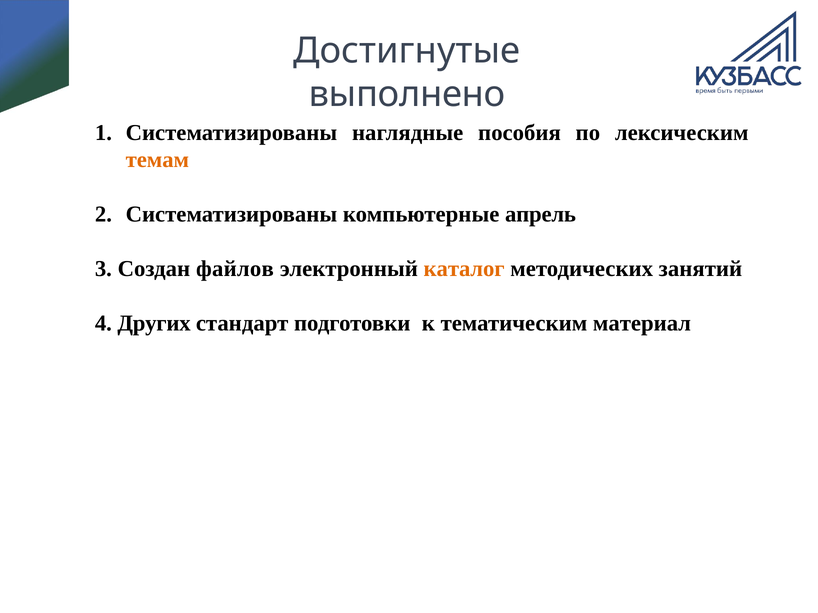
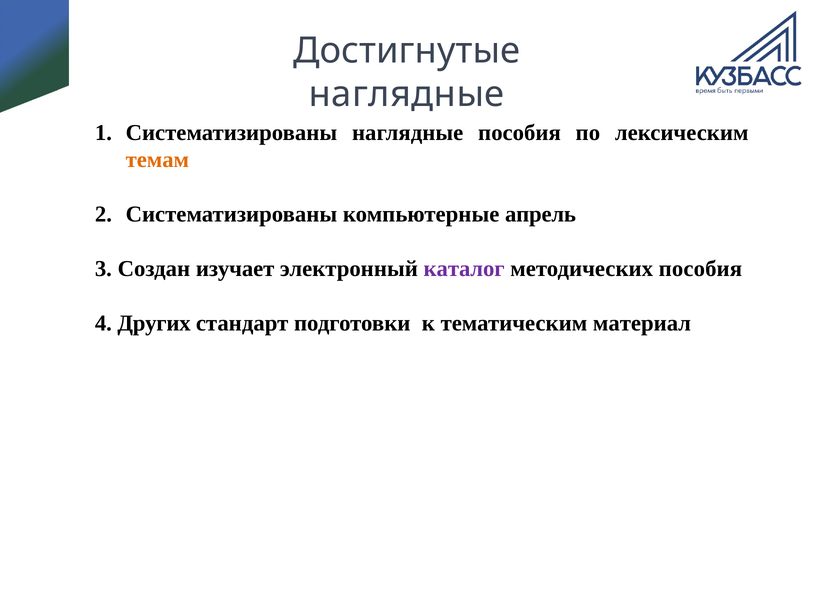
выполнено: выполнено -> наглядные (407, 95)
файлов: файлов -> изучает (235, 269)
каталог colour: orange -> purple (464, 269)
методических занятий: занятий -> пособия (700, 269)
